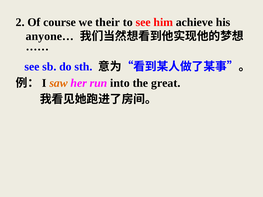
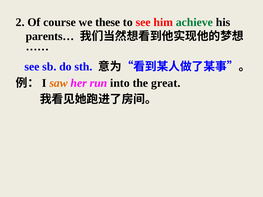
their: their -> these (108, 22)
achieve colour: black -> green (194, 22)
anyone…: anyone… -> parents… (50, 36)
